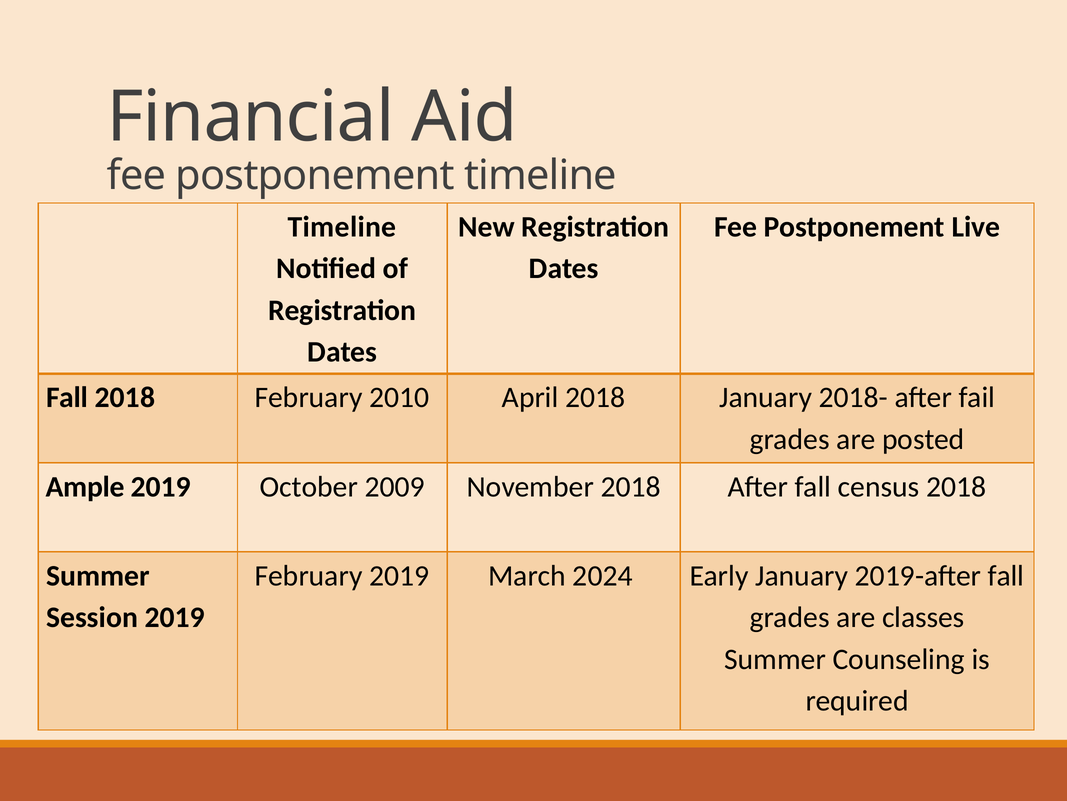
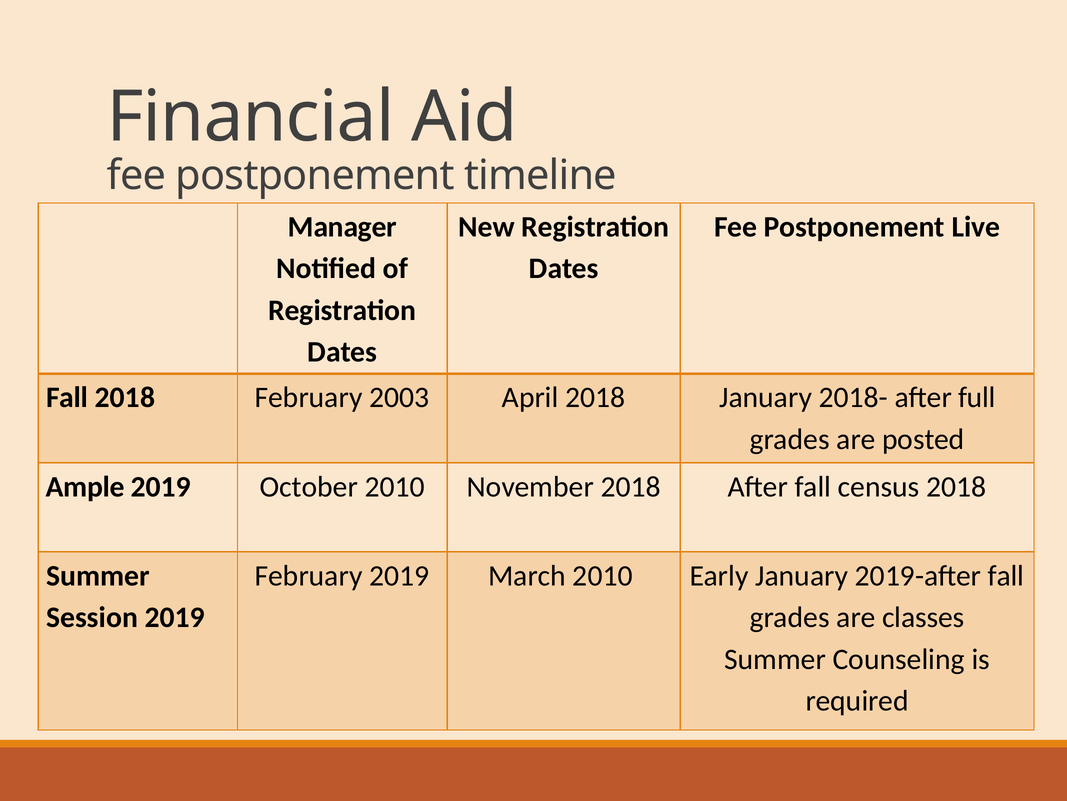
Timeline: Timeline -> Manager (342, 227)
2010: 2010 -> 2003 (399, 397)
fail: fail -> full (977, 397)
October 2009: 2009 -> 2010 (395, 486)
March 2024: 2024 -> 2010 (603, 575)
